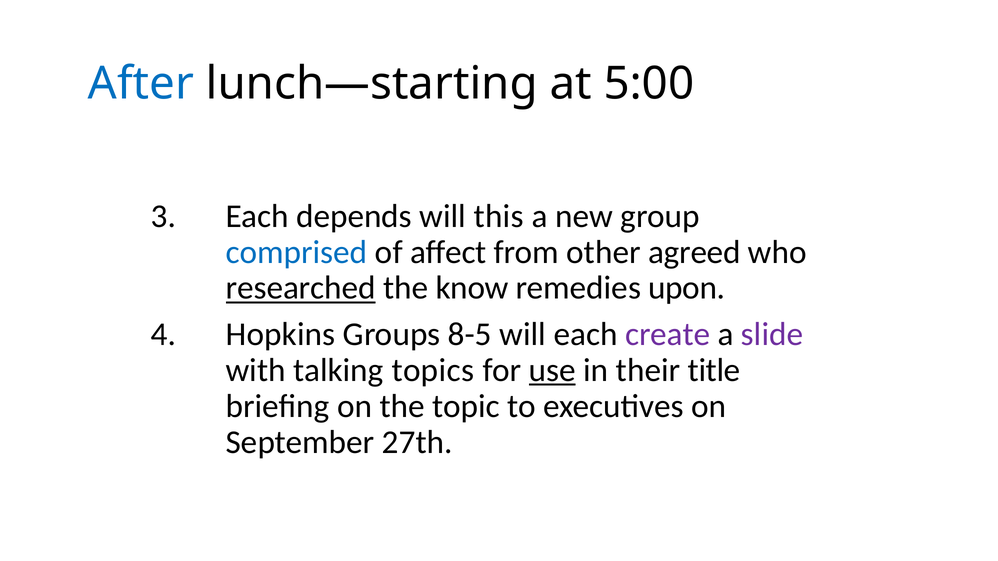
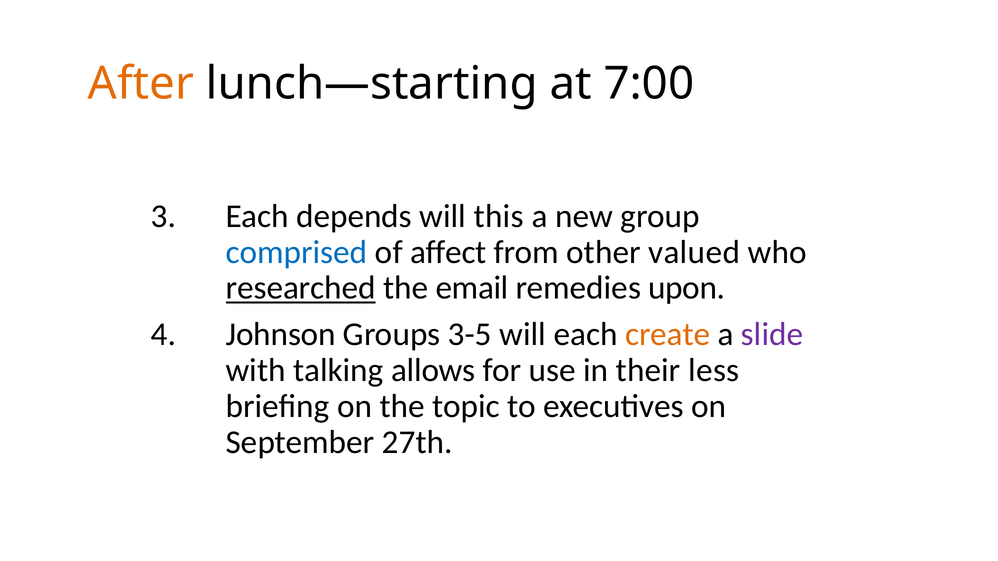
After colour: blue -> orange (141, 84)
5:00: 5:00 -> 7:00 (649, 84)
agreed: agreed -> valued (694, 252)
know: know -> email (472, 288)
Hopkins: Hopkins -> Johnson (281, 335)
8-5: 8-5 -> 3-5 (470, 335)
create colour: purple -> orange (668, 335)
topics: topics -> allows (433, 371)
use underline: present -> none (552, 371)
title: title -> less (714, 371)
